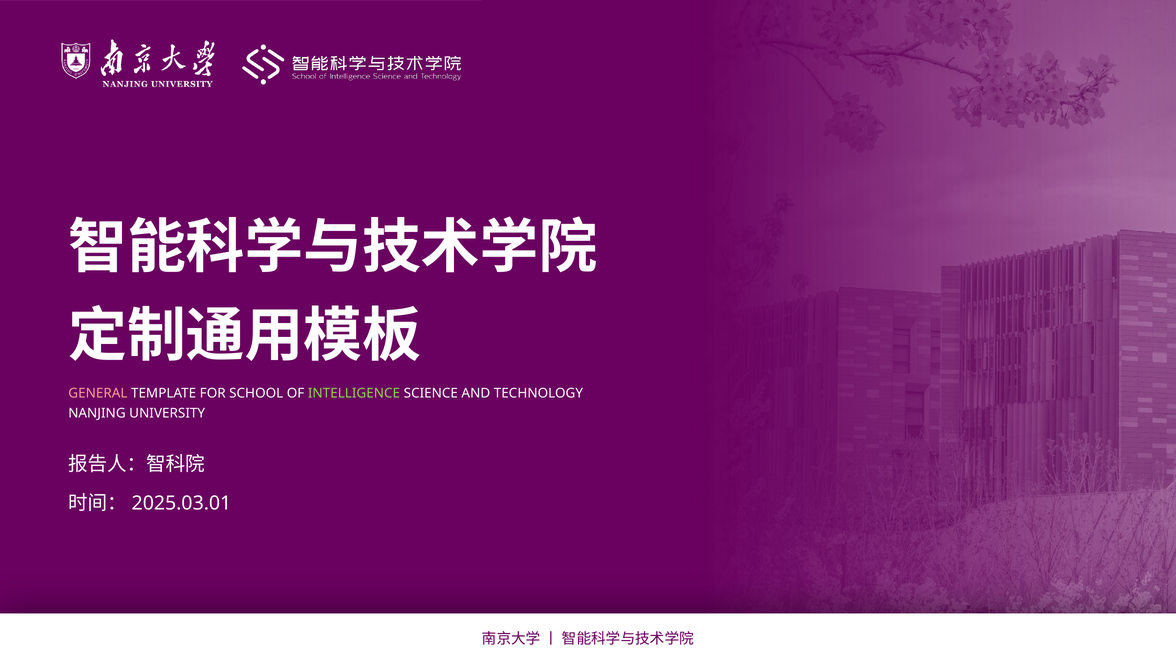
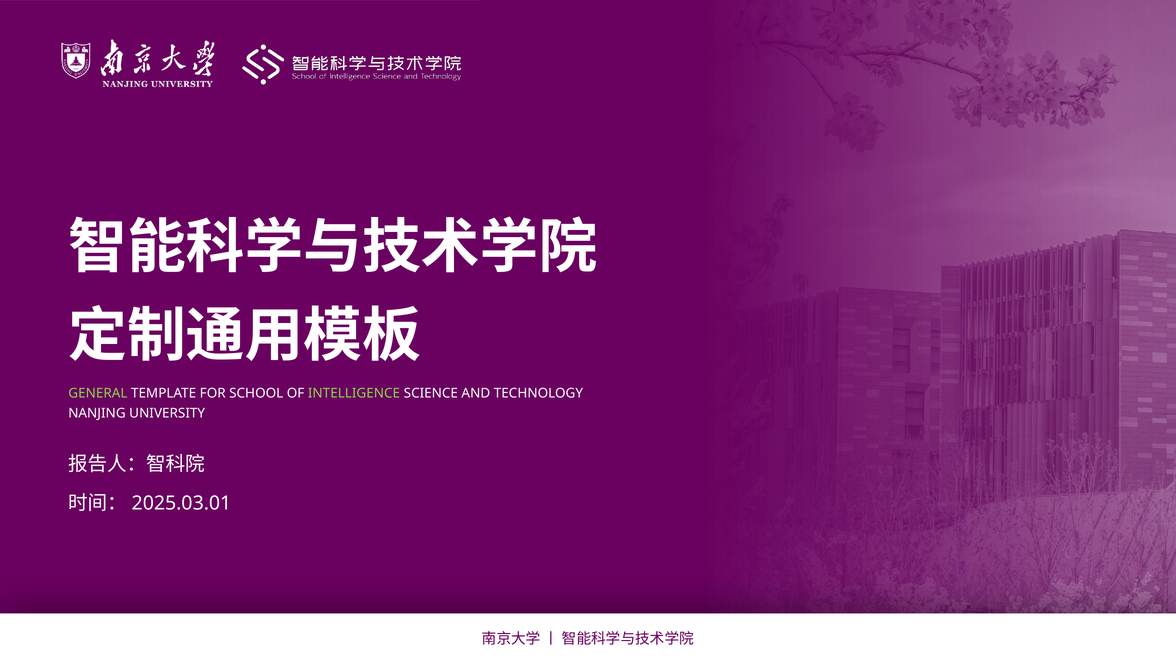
GENERAL colour: pink -> light green (98, 393)
